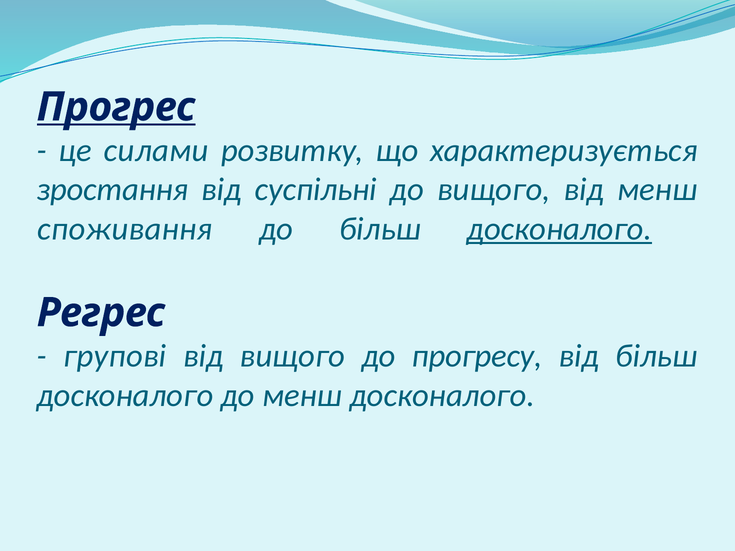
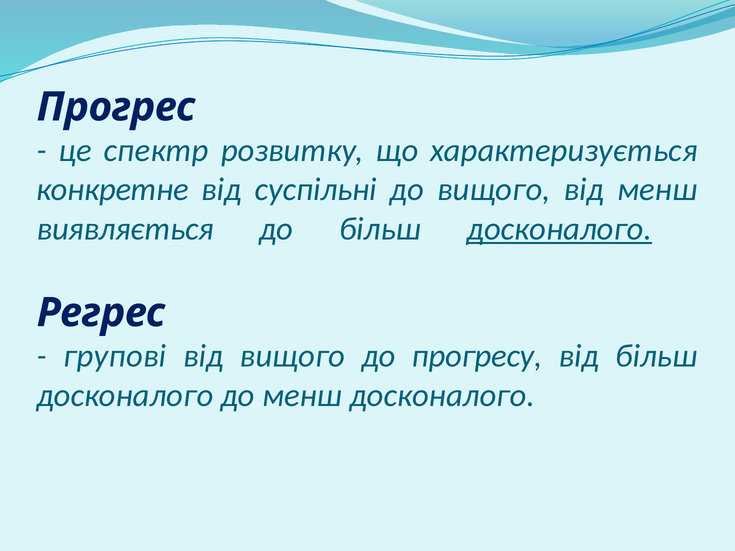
Прогрес underline: present -> none (116, 107)
силами: силами -> спектр (156, 151)
зростання: зростання -> конкретне (112, 190)
споживання: споживання -> виявляється (125, 229)
